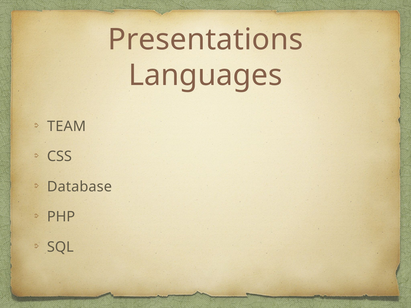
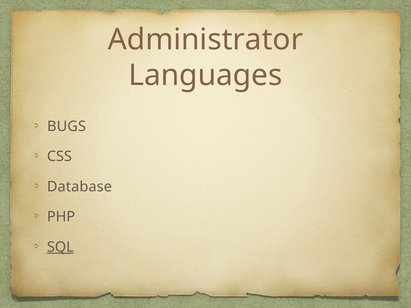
Presentations: Presentations -> Administrator (205, 40)
TEAM: TEAM -> BUGS (67, 126)
SQL underline: none -> present (60, 247)
